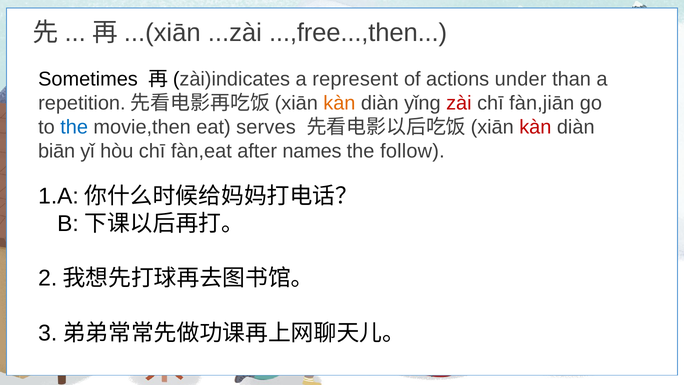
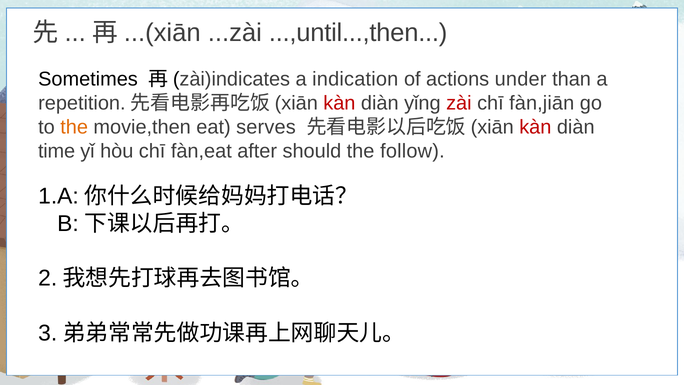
...,free...,then: ...,free...,then -> ...,until...,then (358, 33)
represent: represent -> indication (355, 79)
kàn colour: orange -> red (339, 103)
the colour: blue -> orange (74, 127)
biān: biān -> time (57, 151)
names: names -> should (312, 151)
